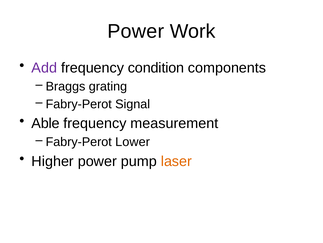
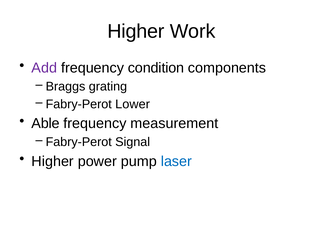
Power: Power -> Higher (136, 31)
Signal: Signal -> Lower (133, 104)
Lower: Lower -> Signal (133, 142)
laser colour: orange -> blue (176, 161)
